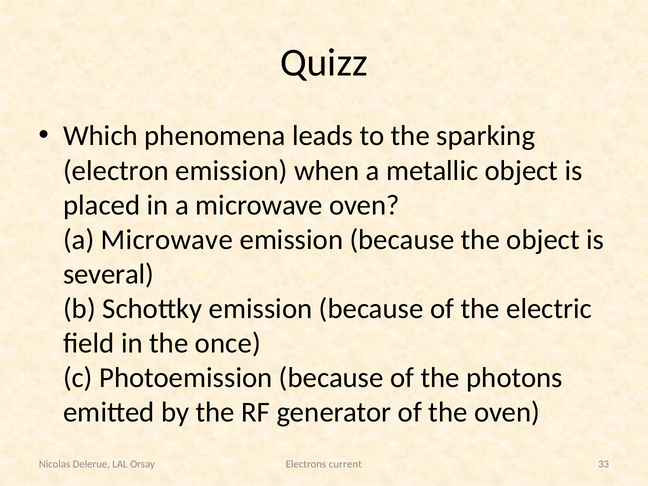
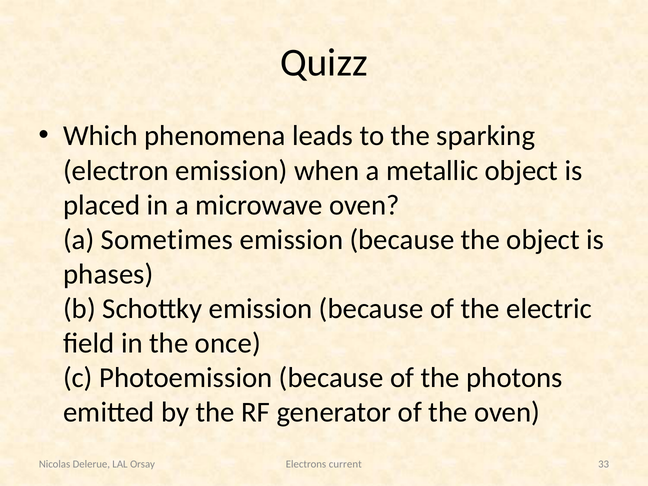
Microwave: Microwave -> Sometimes (167, 240)
several: several -> phases (108, 274)
